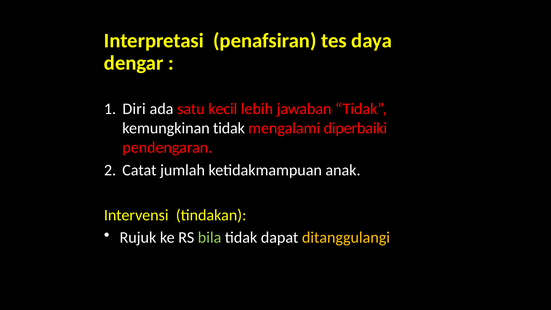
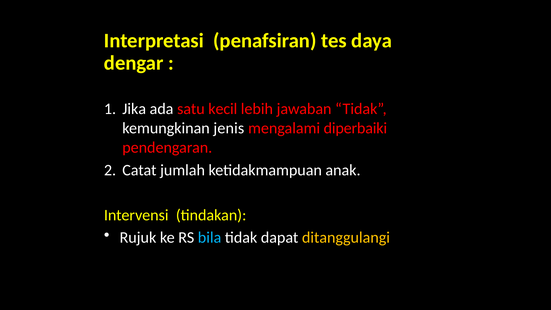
Diri: Diri -> Jika (134, 109)
kemungkinan tidak: tidak -> jenis (229, 128)
bila colour: light green -> light blue (210, 238)
